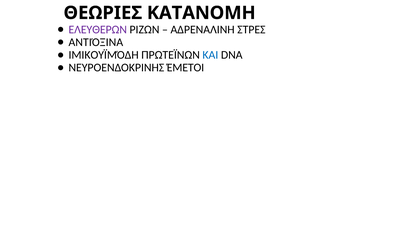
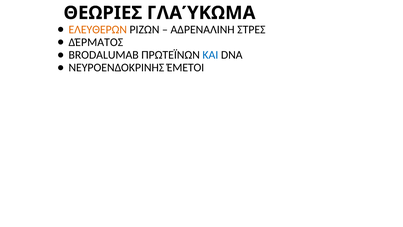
ΚΑΤΑΝΟΜΗ: ΚΑΤΑΝΟΜΗ -> ΓΛΑΎΚΩΜΑ (201, 13)
ΕΛΕΥΘΕΡΩΝ colour: purple -> orange (98, 29)
ΑΝΤΙΌΞΙΝΑ: ΑΝΤΙΌΞΙΝΑ -> ΔΈΡΜΑΤΟΣ (96, 42)
ΙΜΙΚΟΥΪΜΌΔΗ: ΙΜΙΚΟΥΪΜΌΔΗ -> BRODALUMAB (104, 55)
